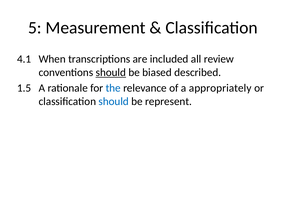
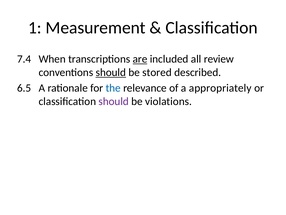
5: 5 -> 1 (35, 28)
4.1: 4.1 -> 7.4 (24, 59)
are underline: none -> present (140, 59)
biased: biased -> stored (157, 72)
1.5: 1.5 -> 6.5 (24, 88)
should colour: blue -> purple (114, 101)
represent: represent -> violations (169, 101)
